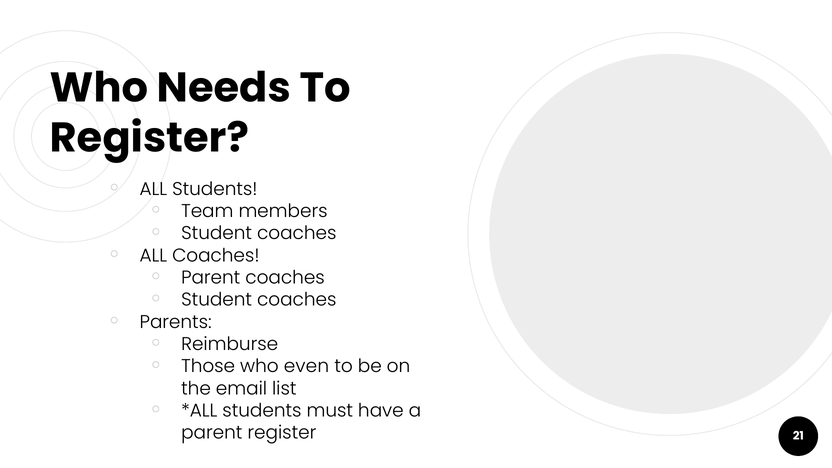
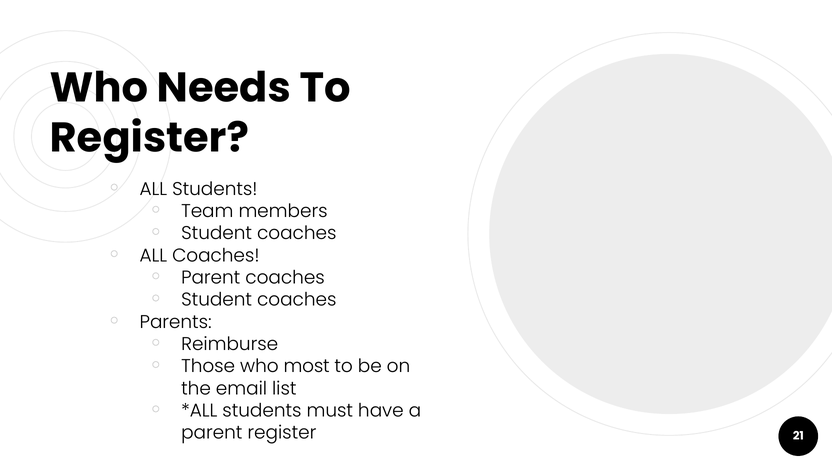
even: even -> most (307, 366)
